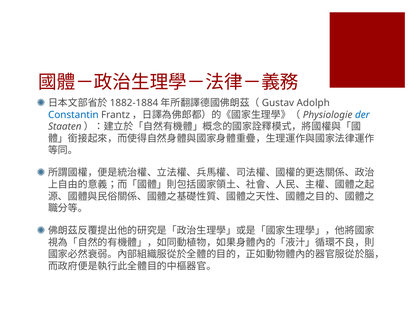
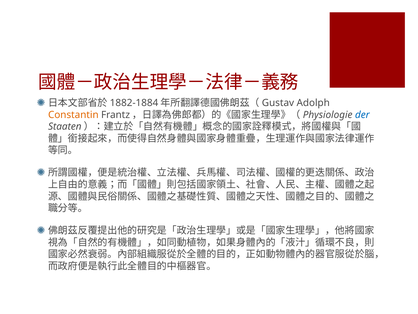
Constantin colour: blue -> orange (73, 115)
